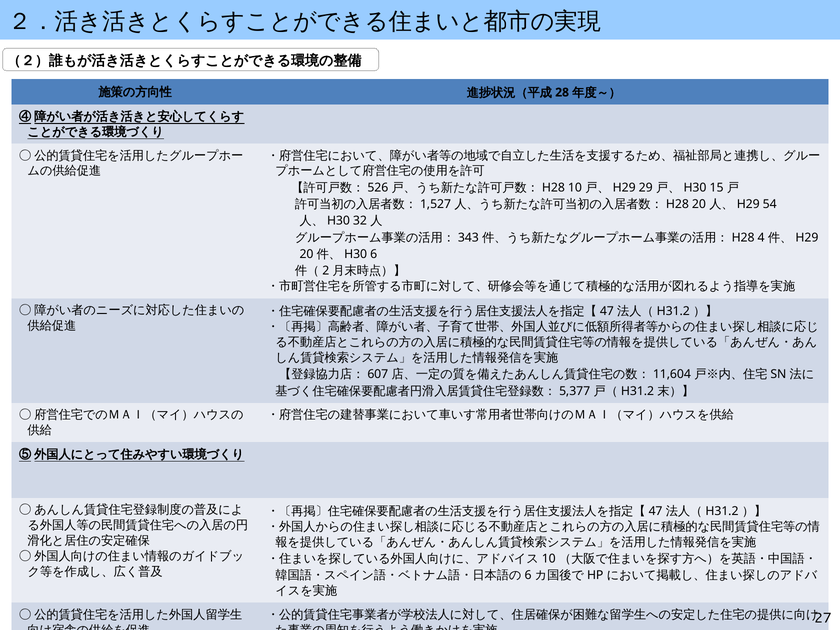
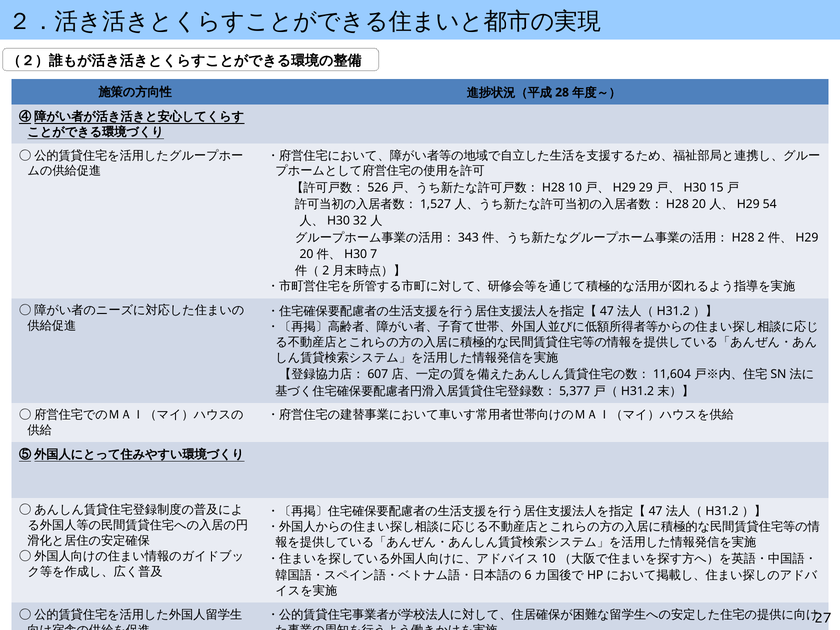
4: 4 -> 2 (761, 238)
6: 6 -> 7 (374, 254)
